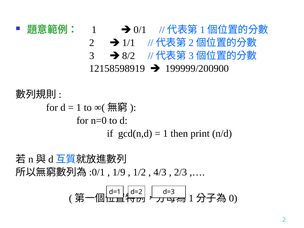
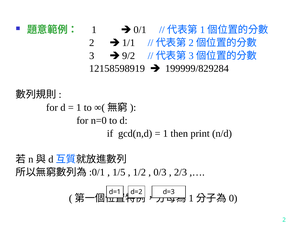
8/2: 8/2 -> 9/2 (129, 56)
199999/200900: 199999/200900 -> 199999/829284 (197, 69)
1/9: 1/9 -> 1/5 (119, 172)
4/3: 4/3 -> 0/3 (160, 172)
